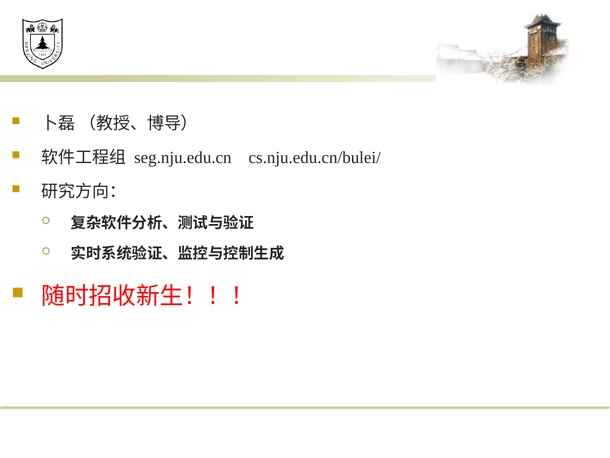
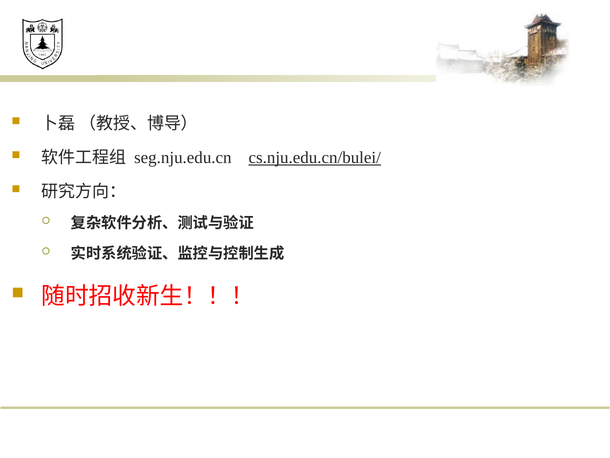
cs.nju.edu.cn/bulei/ underline: none -> present (315, 157)
